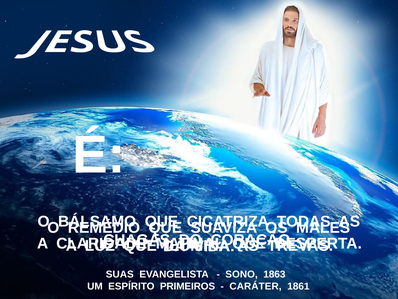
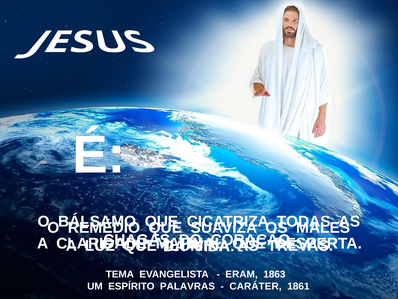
SUAS: SUAS -> TEMA (120, 274)
SONO: SONO -> ERAM (242, 274)
PRIMEIROS: PRIMEIROS -> PALAVRAS (187, 286)
